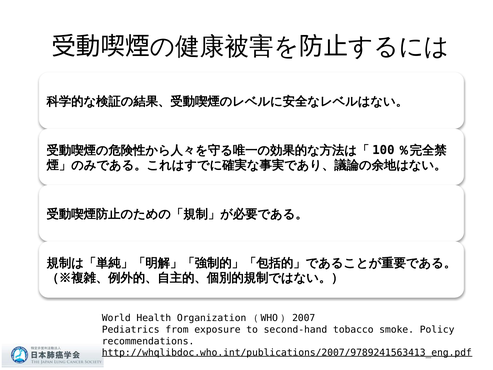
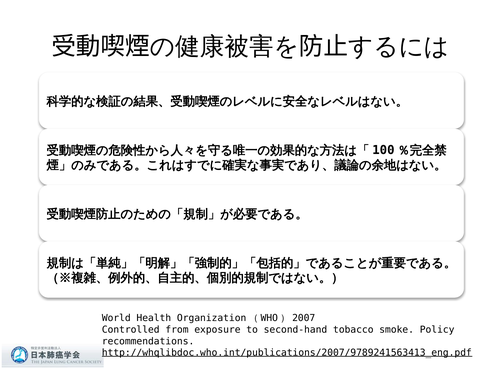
Pediatrics: Pediatrics -> Controlled (131, 329)
